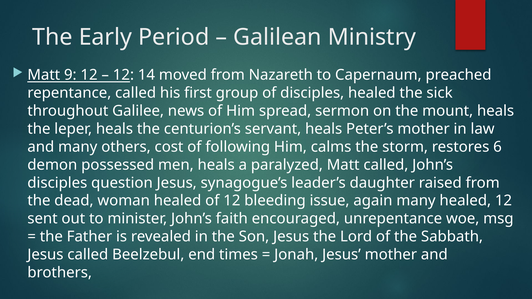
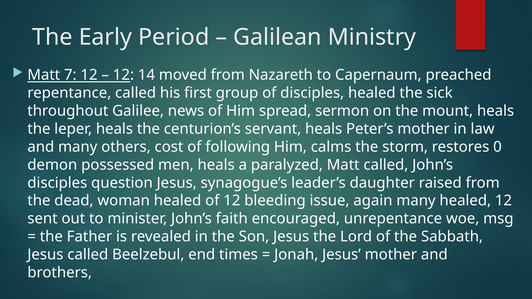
9: 9 -> 7 (70, 75)
6: 6 -> 0 (497, 147)
